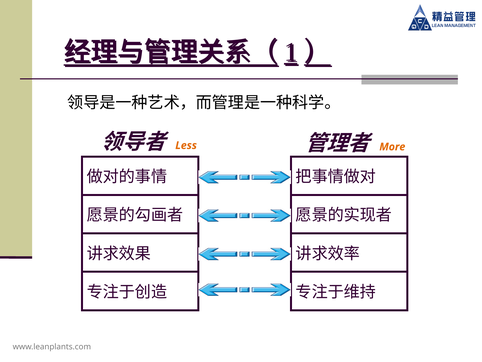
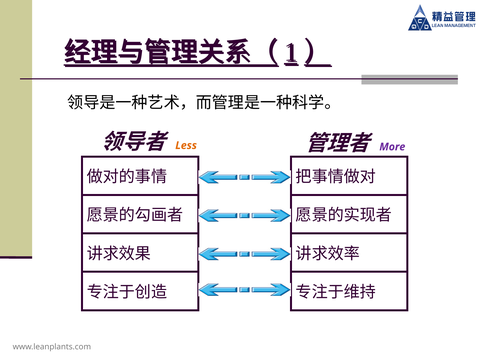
More colour: orange -> purple (392, 147)
